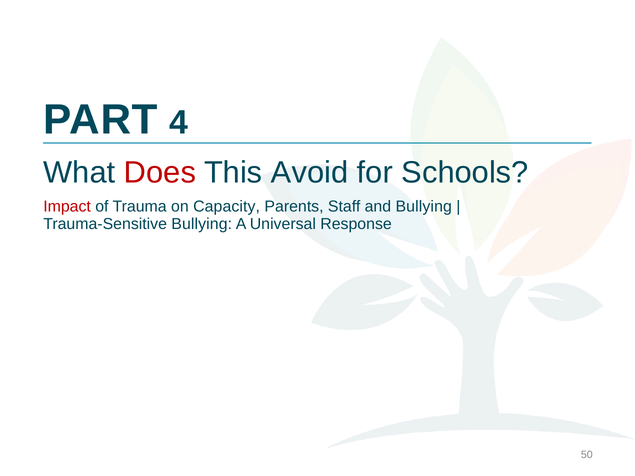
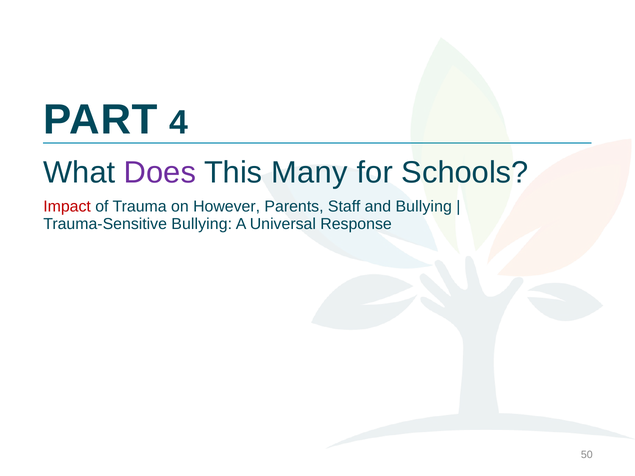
Does colour: red -> purple (160, 173)
Avoid: Avoid -> Many (309, 173)
Capacity: Capacity -> However (227, 207)
